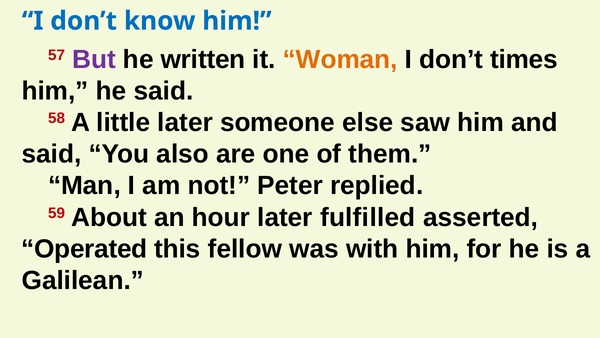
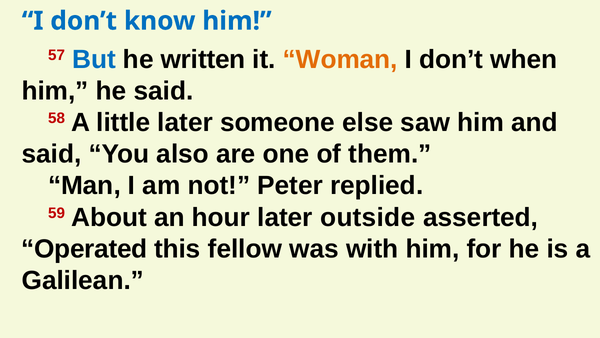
But colour: purple -> blue (94, 59)
times: times -> when (524, 59)
fulfilled: fulfilled -> outside (368, 217)
